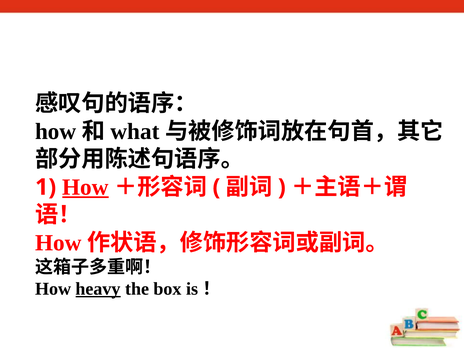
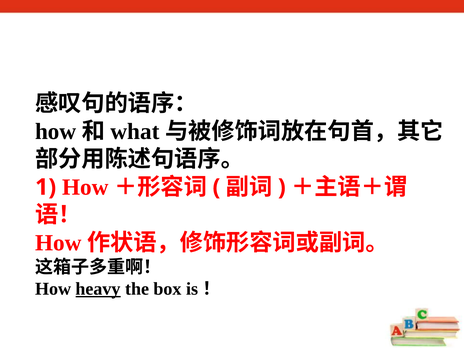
How underline: present -> none (85, 187)
